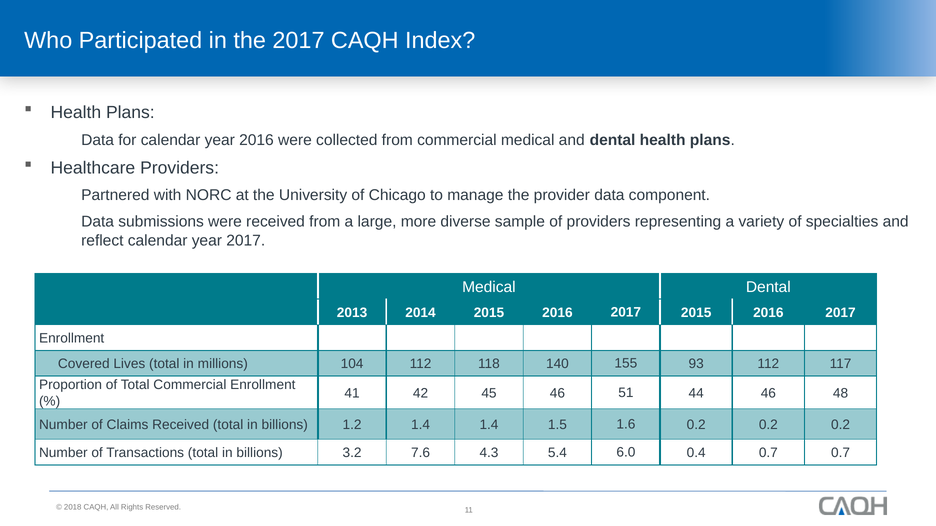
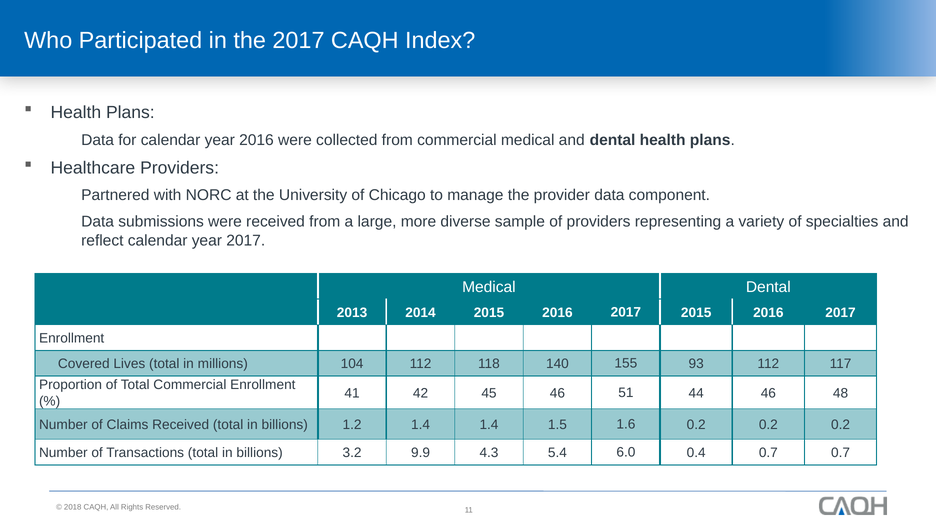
7.6: 7.6 -> 9.9 (421, 453)
